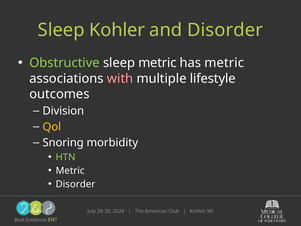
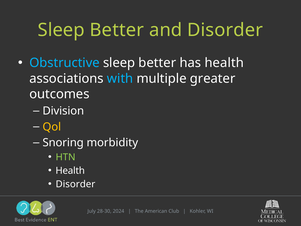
Kohler: Kohler -> Better (117, 30)
Obstructive colour: light green -> light blue (65, 63)
metric: metric -> better (157, 63)
has metric: metric -> health (224, 63)
with colour: pink -> light blue (120, 78)
lifestyle: lifestyle -> greater (213, 78)
Metric: Metric -> Health (70, 171)
